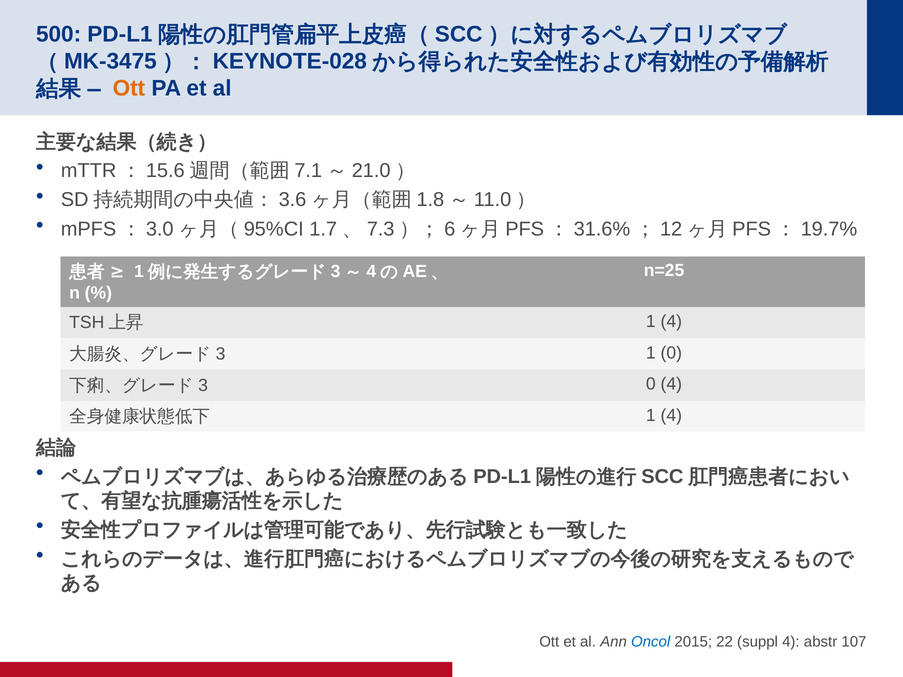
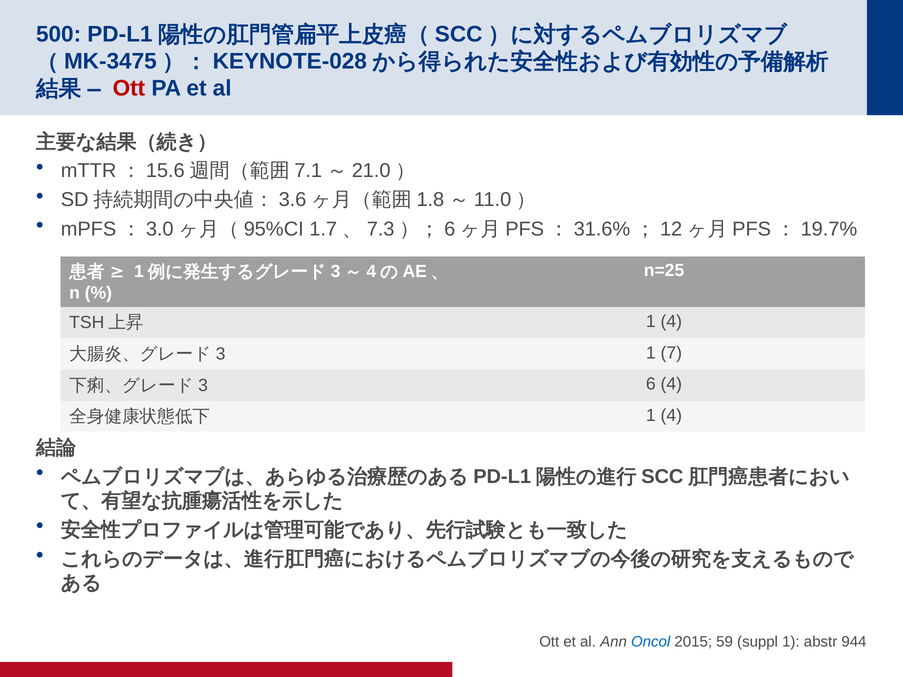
Ott colour: orange -> red (129, 89)
1 0: 0 -> 7 (671, 353)
0: 0 -> 6 (651, 384)
22: 22 -> 59 (725, 642)
suppl 4: 4 -> 1 (791, 642)
107: 107 -> 944 (854, 642)
